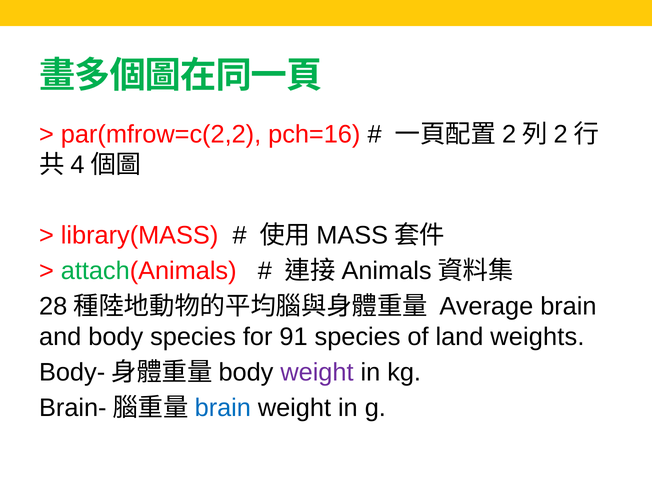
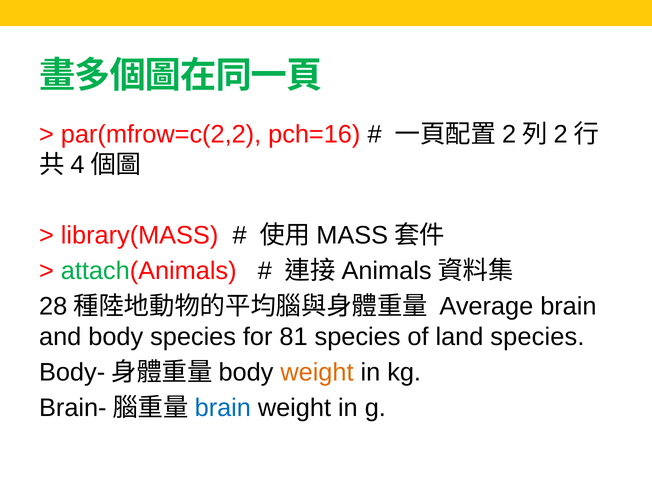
91: 91 -> 81 (294, 337)
land weights: weights -> species (537, 337)
weight colour: purple -> orange (317, 372)
